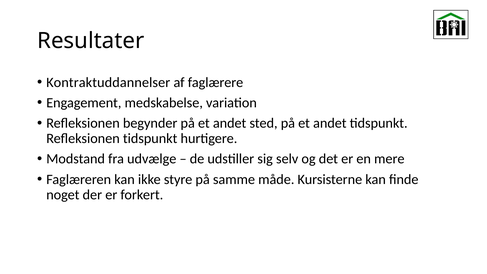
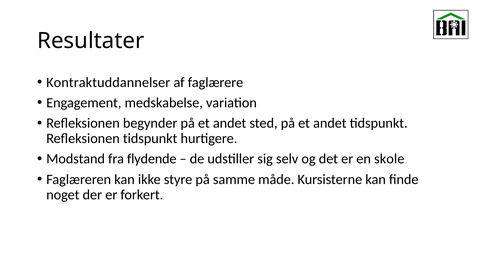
udvælge: udvælge -> flydende (152, 159)
mere: mere -> skole (389, 159)
